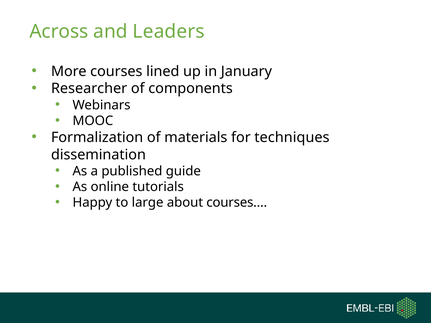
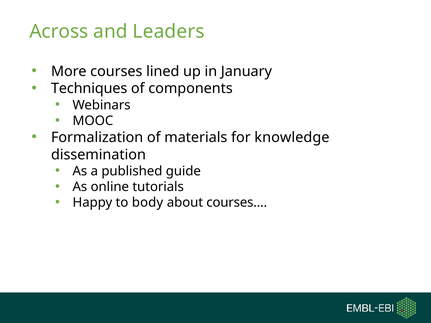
Researcher: Researcher -> Techniques (89, 89)
techniques: techniques -> knowledge (292, 137)
large: large -> body (148, 203)
